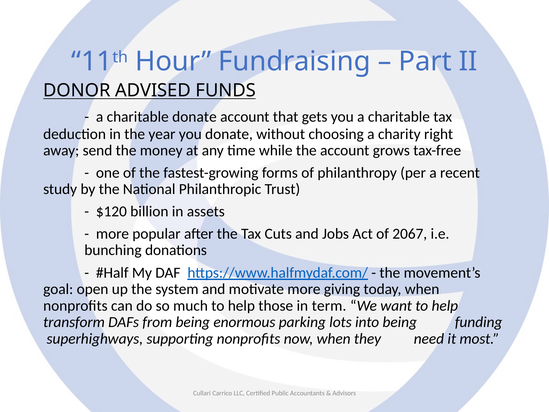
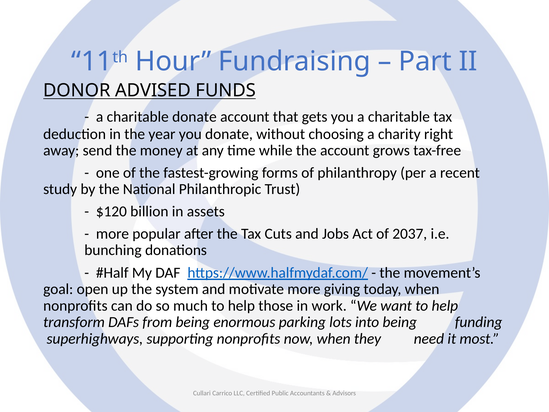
2067: 2067 -> 2037 (410, 234)
term: term -> work (329, 306)
